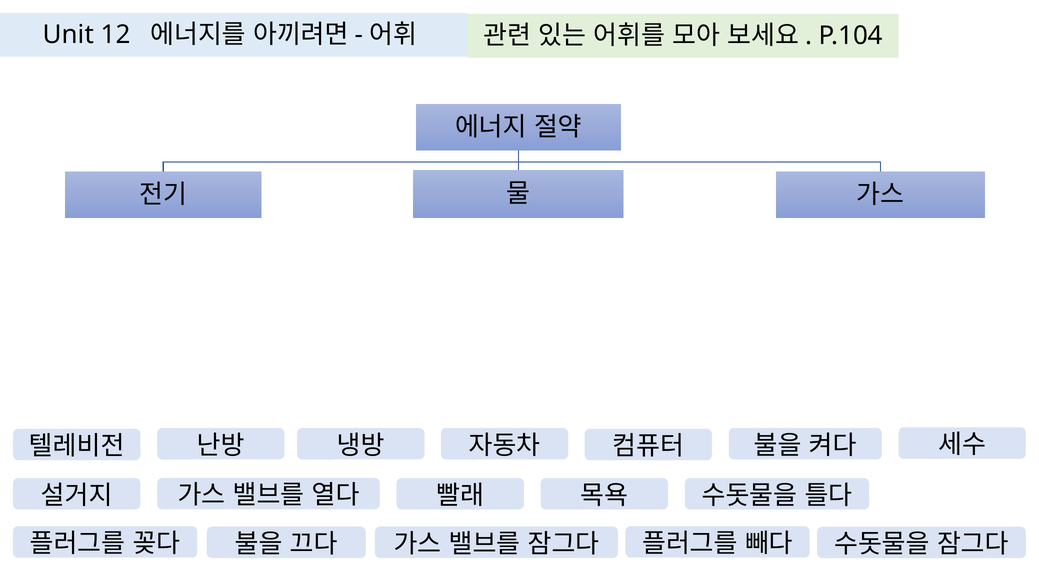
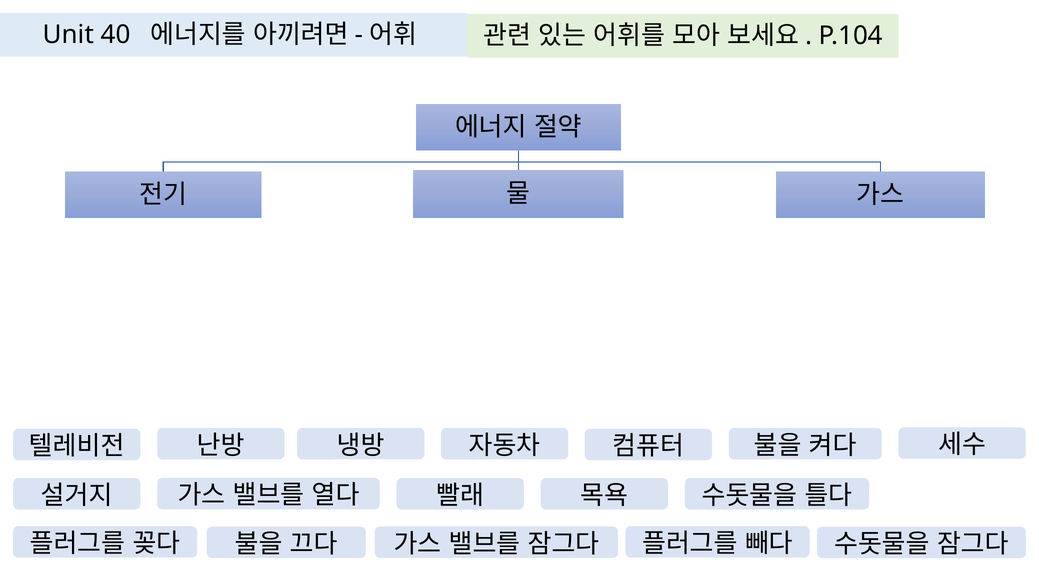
12: 12 -> 40 (116, 35)
